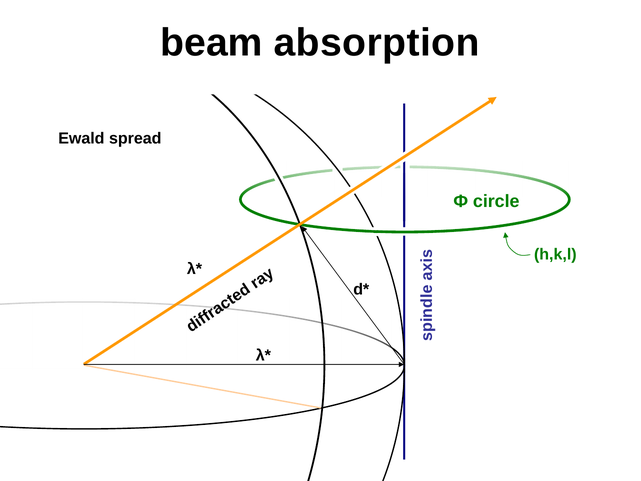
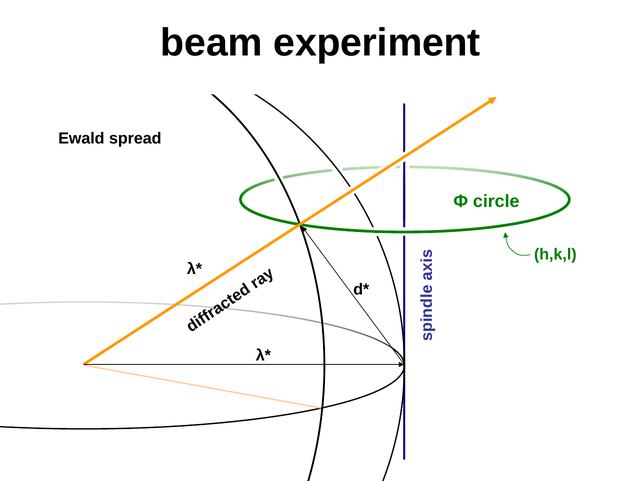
absorption: absorption -> experiment (377, 43)
